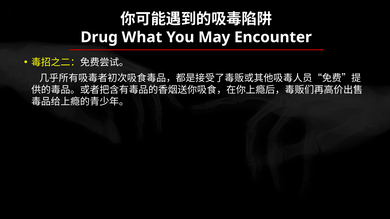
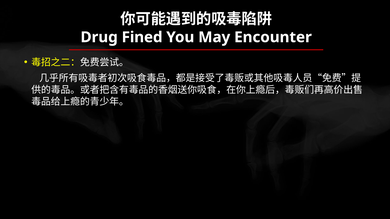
What: What -> Fined (142, 37)
